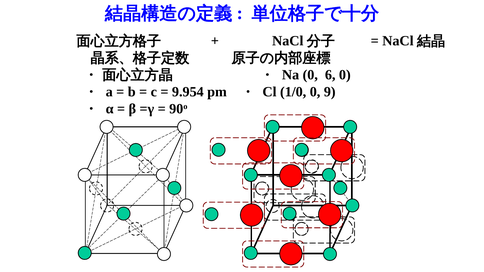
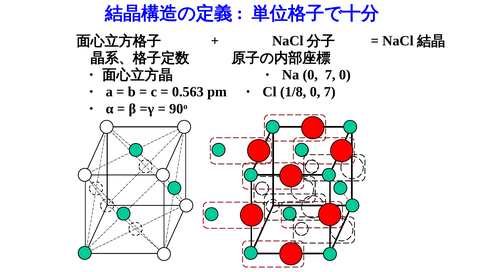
Na 0 6: 6 -> 7 (330, 75)
9.954: 9.954 -> 0.563 (188, 92)
1/0: 1/0 -> 1/8 (293, 92)
9: 9 -> 7 (330, 92)
